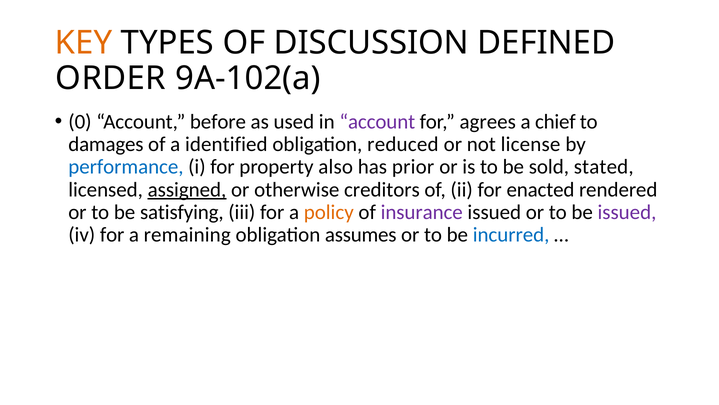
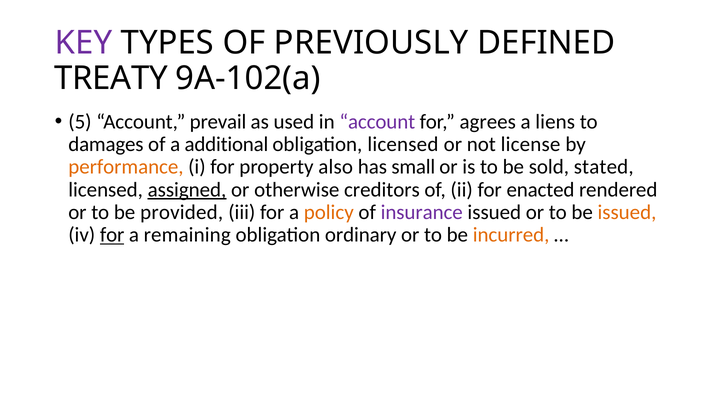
KEY colour: orange -> purple (83, 43)
DISCUSSION: DISCUSSION -> PREVIOUSLY (371, 43)
ORDER: ORDER -> TREATY (111, 78)
0: 0 -> 5 (80, 122)
before: before -> prevail (218, 122)
chief: chief -> liens (555, 122)
identified: identified -> additional (226, 144)
obligation reduced: reduced -> licensed (403, 144)
performance colour: blue -> orange (126, 167)
prior: prior -> small (413, 167)
satisfying: satisfying -> provided (182, 212)
issued colour: purple -> orange (627, 212)
for underline: none -> present (112, 235)
assumes: assumes -> ordinary (361, 235)
incurred colour: blue -> orange (511, 235)
